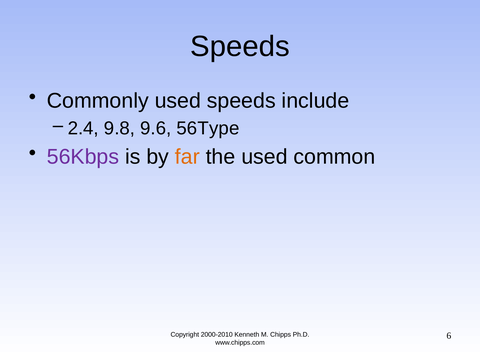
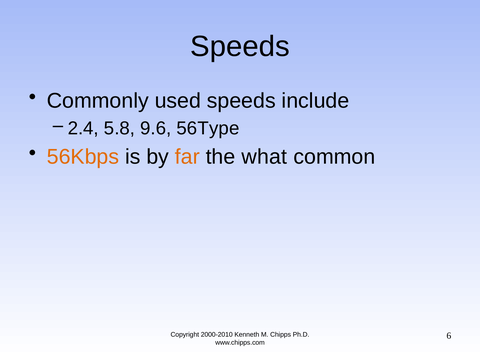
9.8: 9.8 -> 5.8 (120, 128)
56Kbps colour: purple -> orange (83, 157)
the used: used -> what (264, 157)
